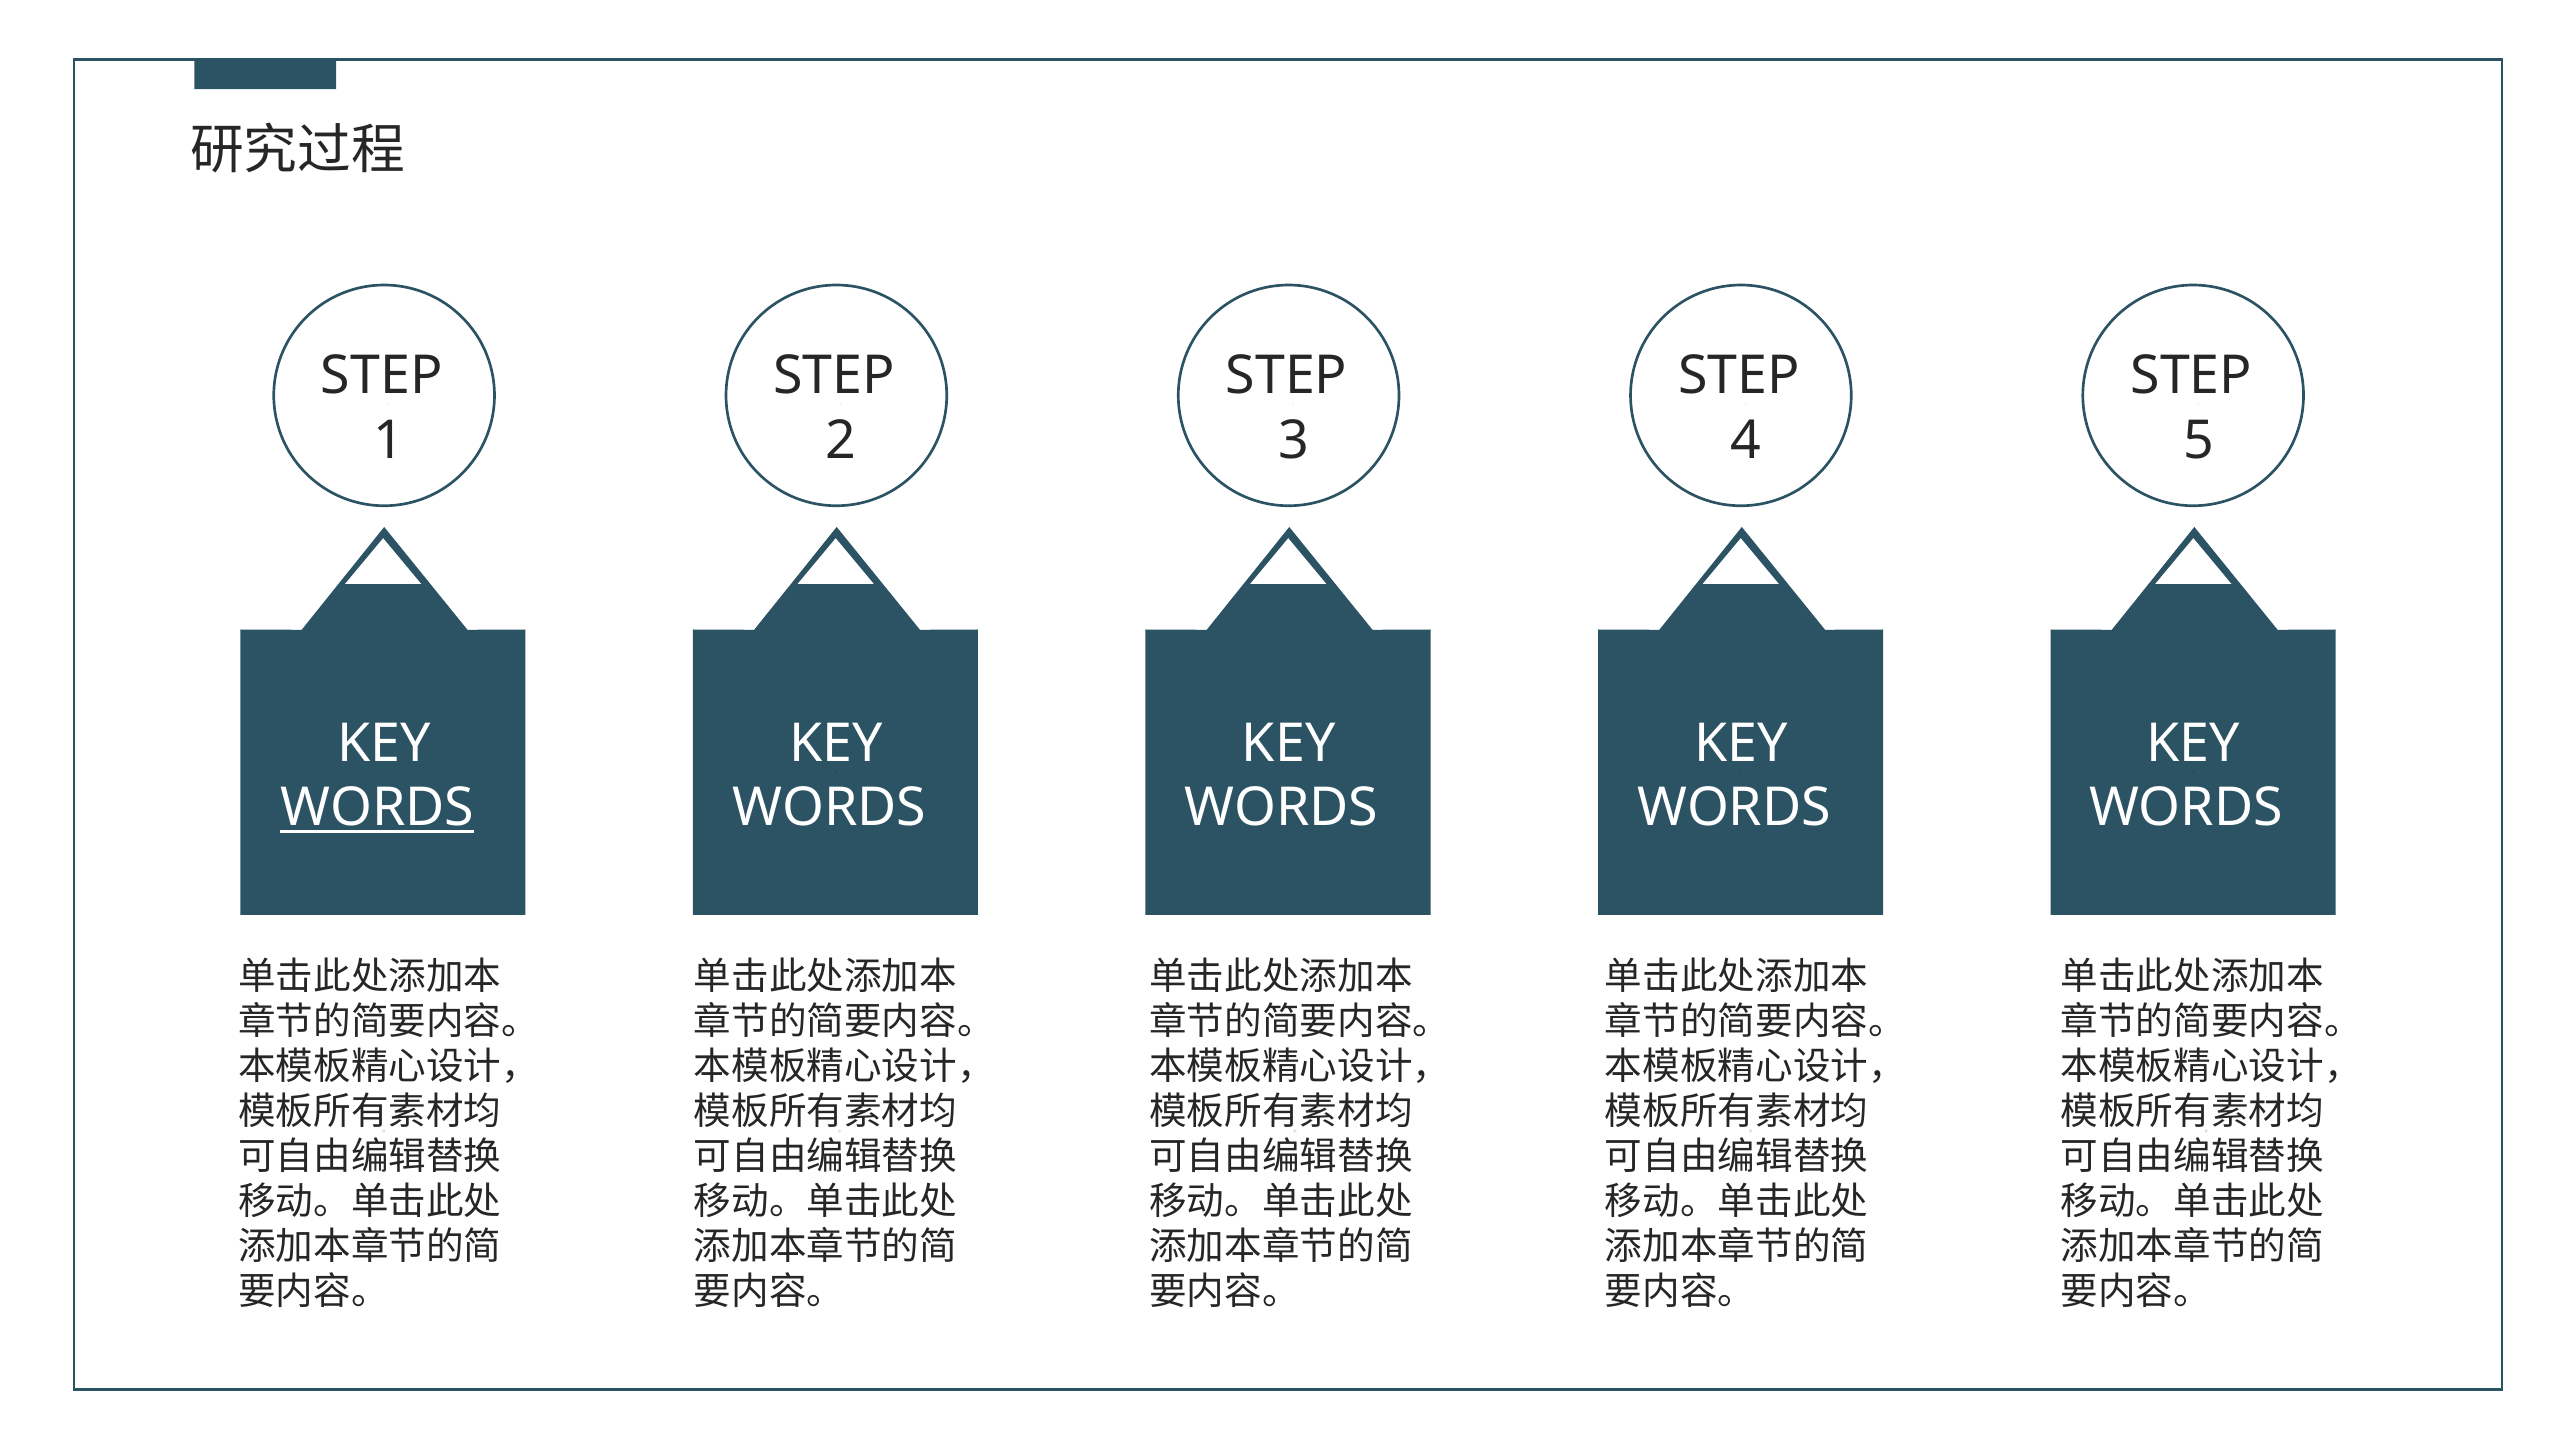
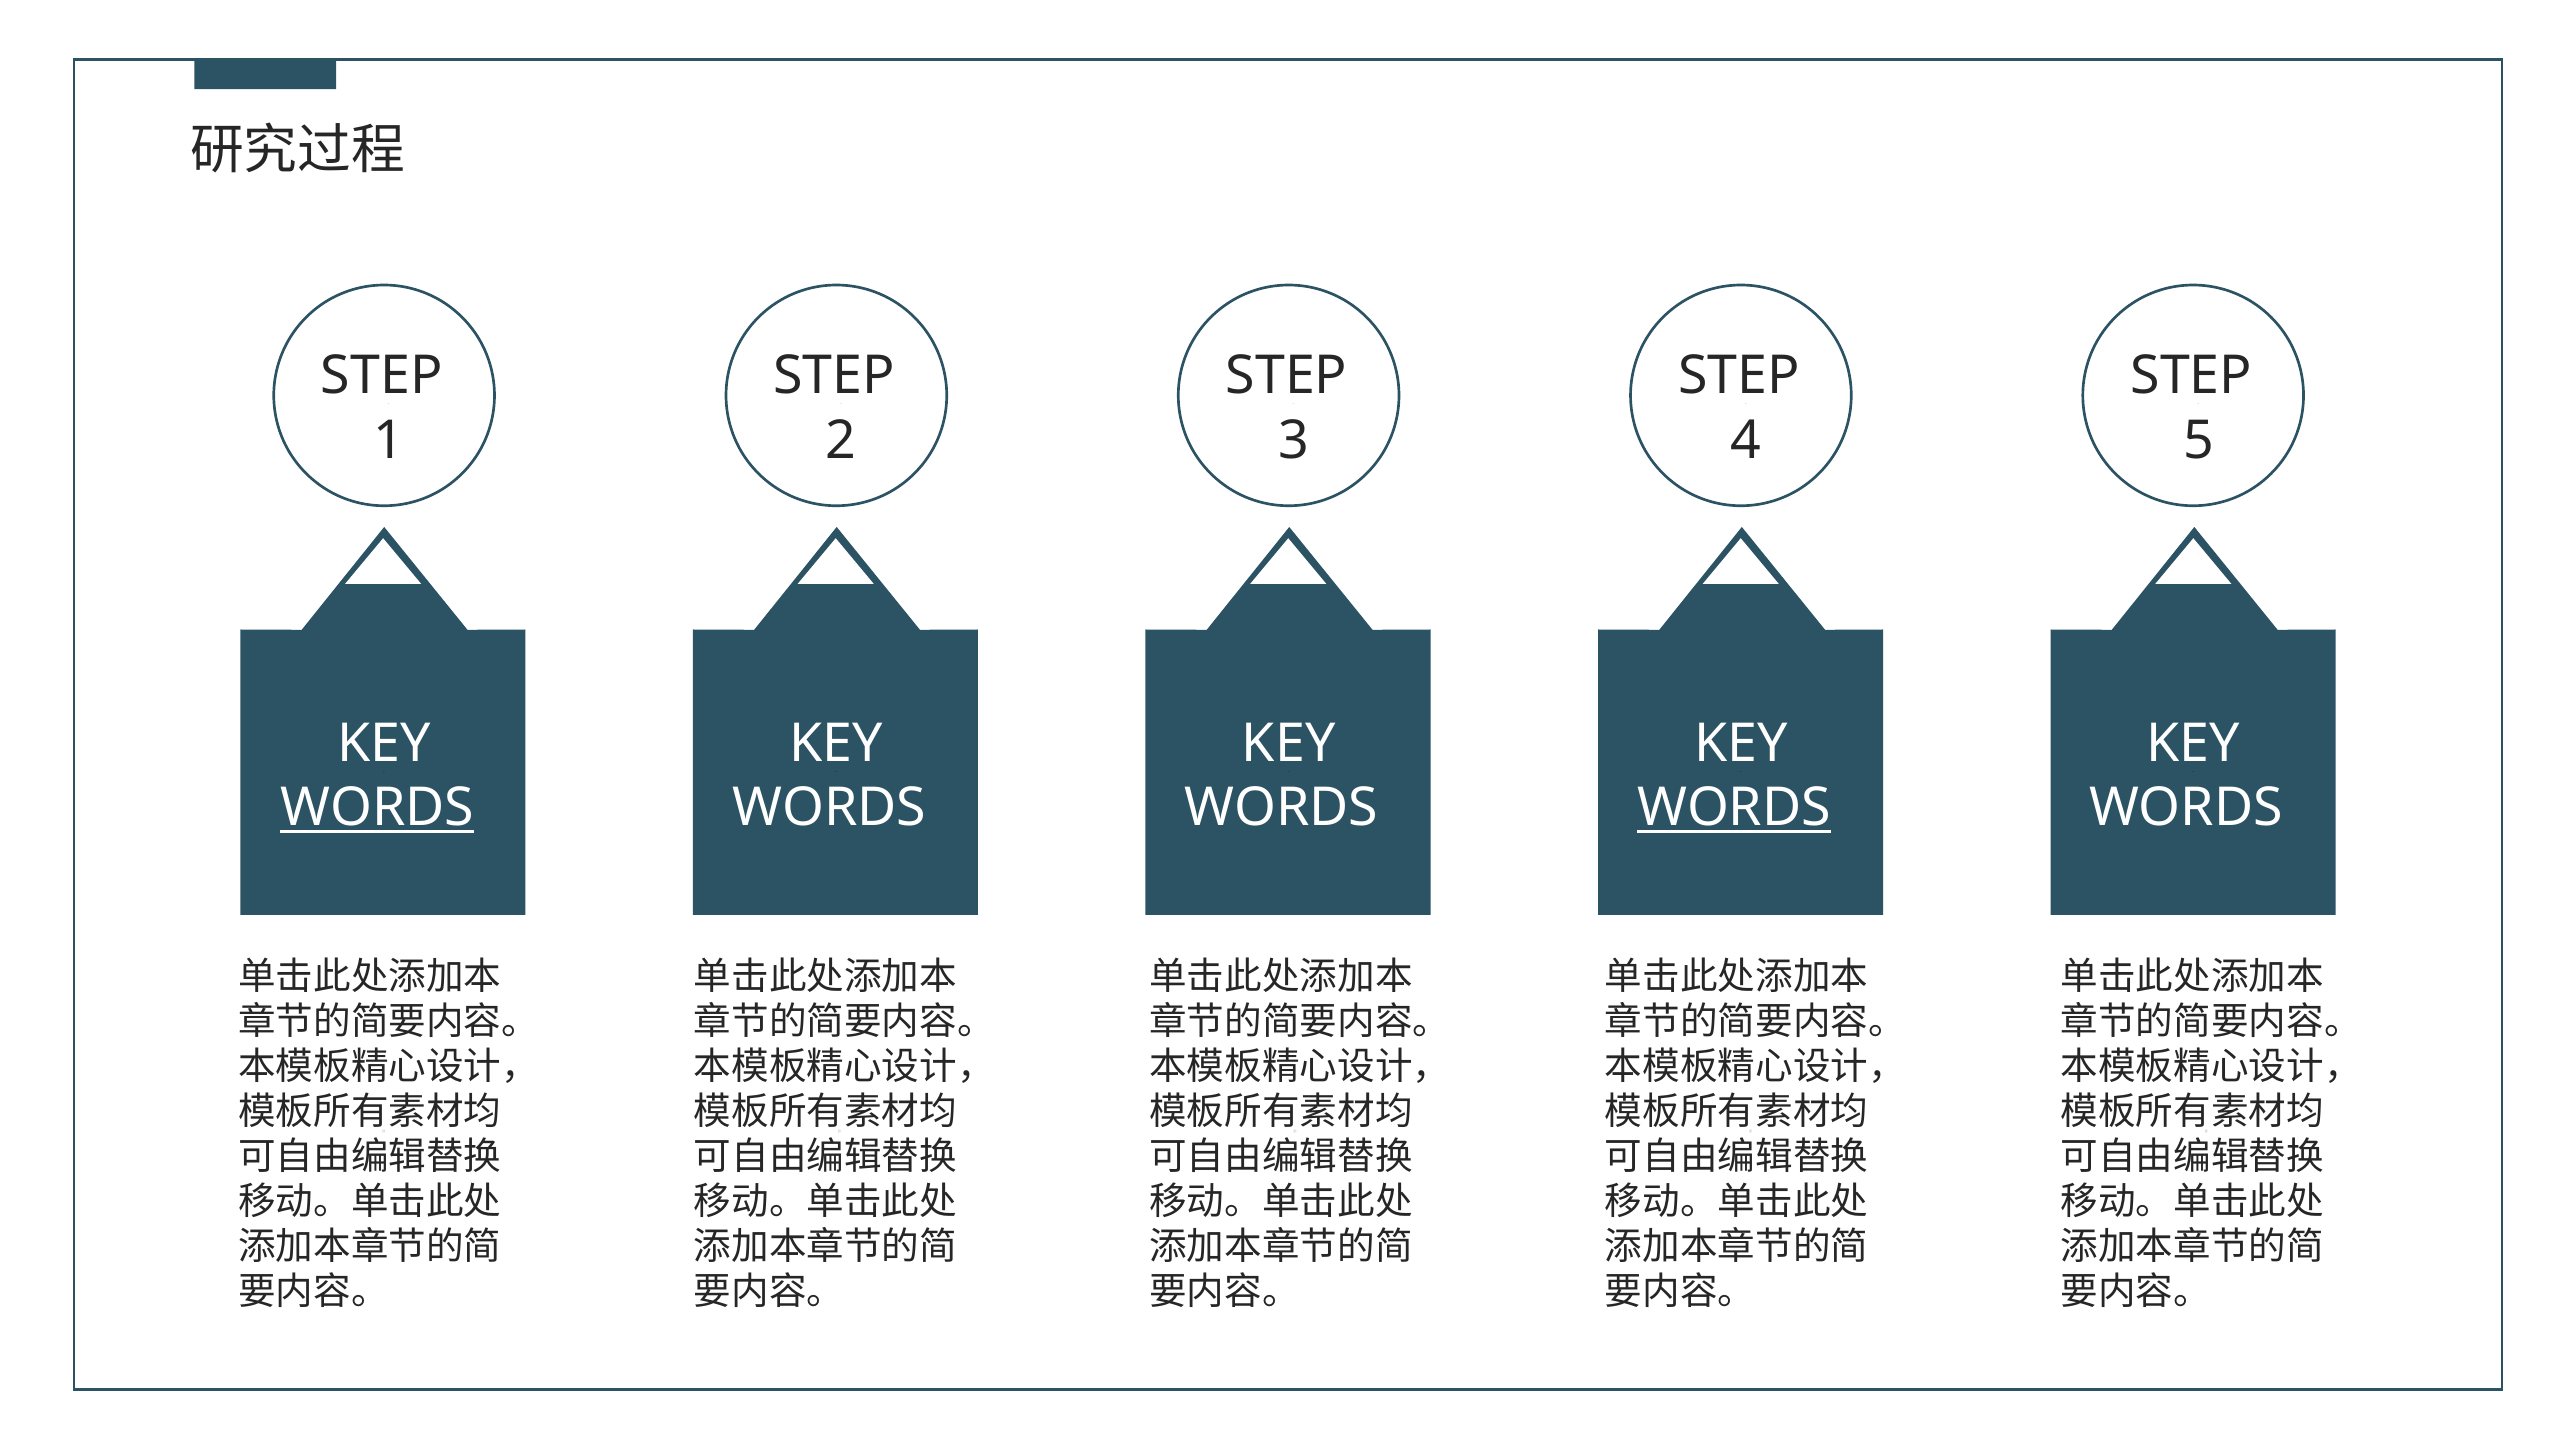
WORDS underline: none -> present (1734, 808)
